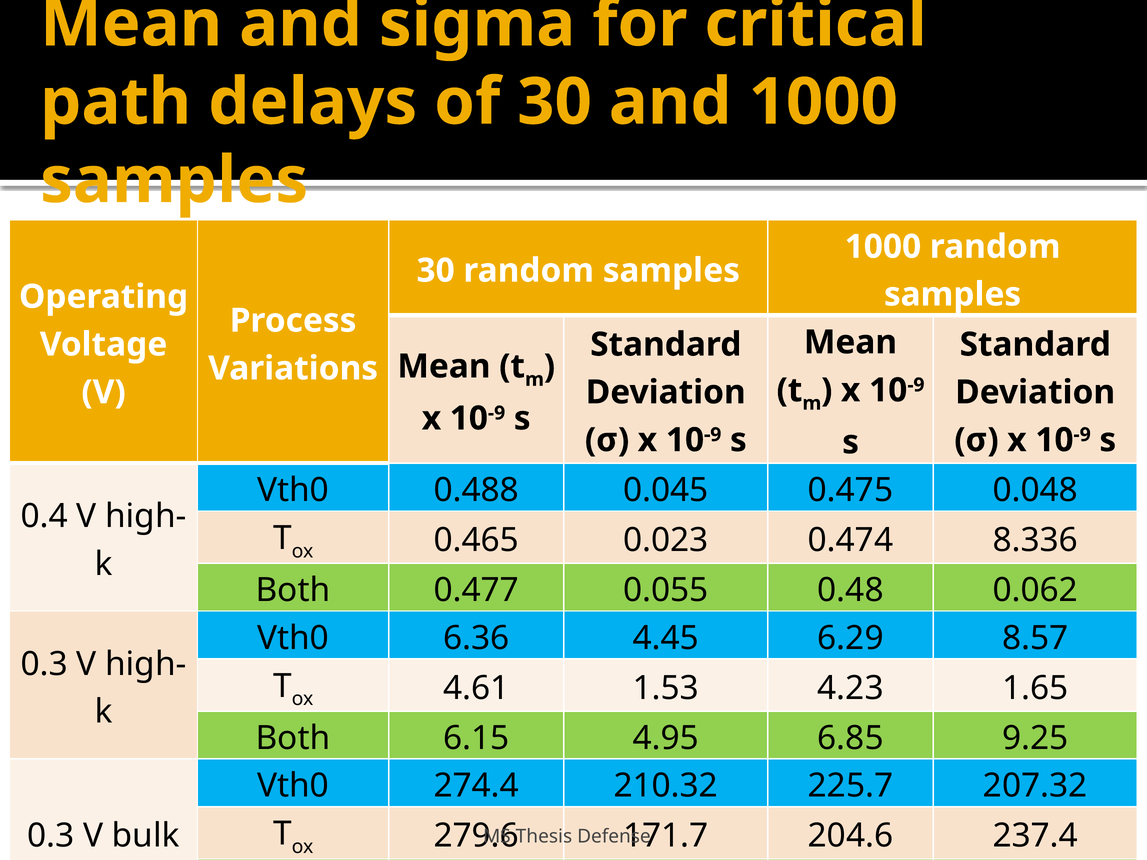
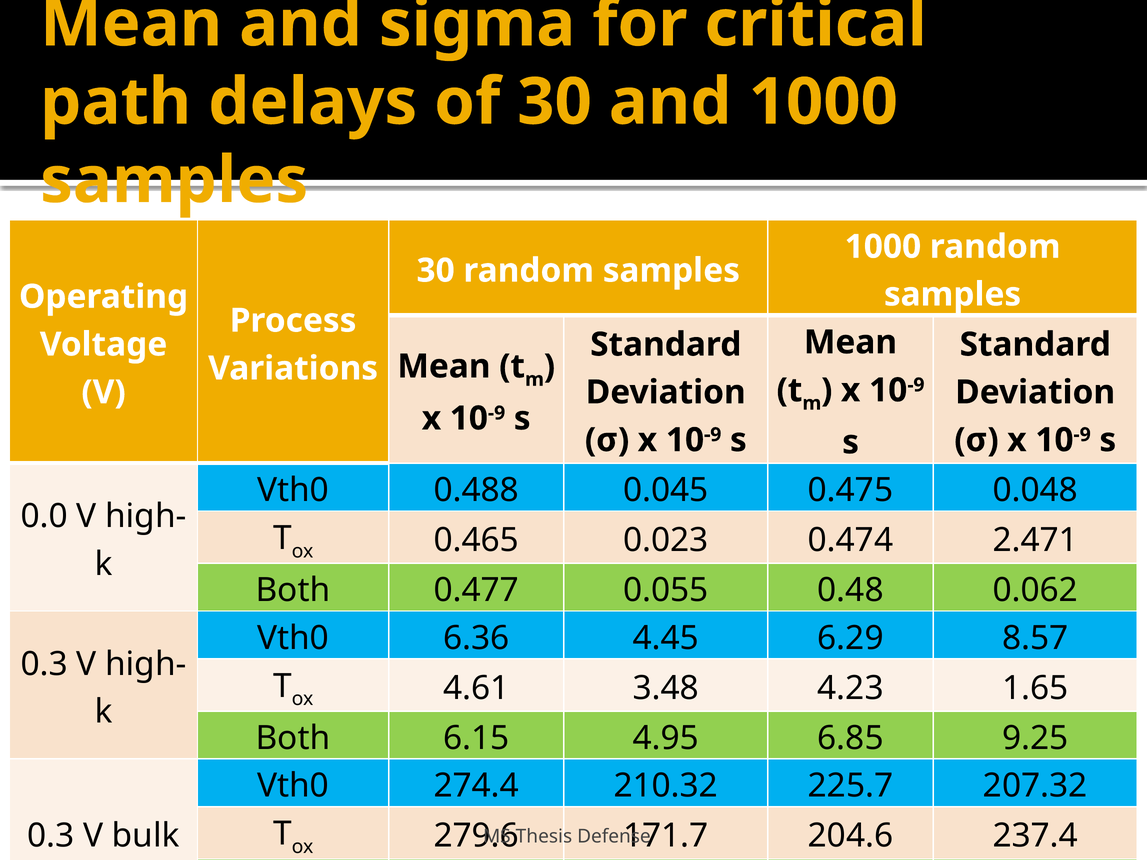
0.4: 0.4 -> 0.0 (44, 516)
8.336: 8.336 -> 2.471 (1035, 540)
1.53: 1.53 -> 3.48 (666, 688)
